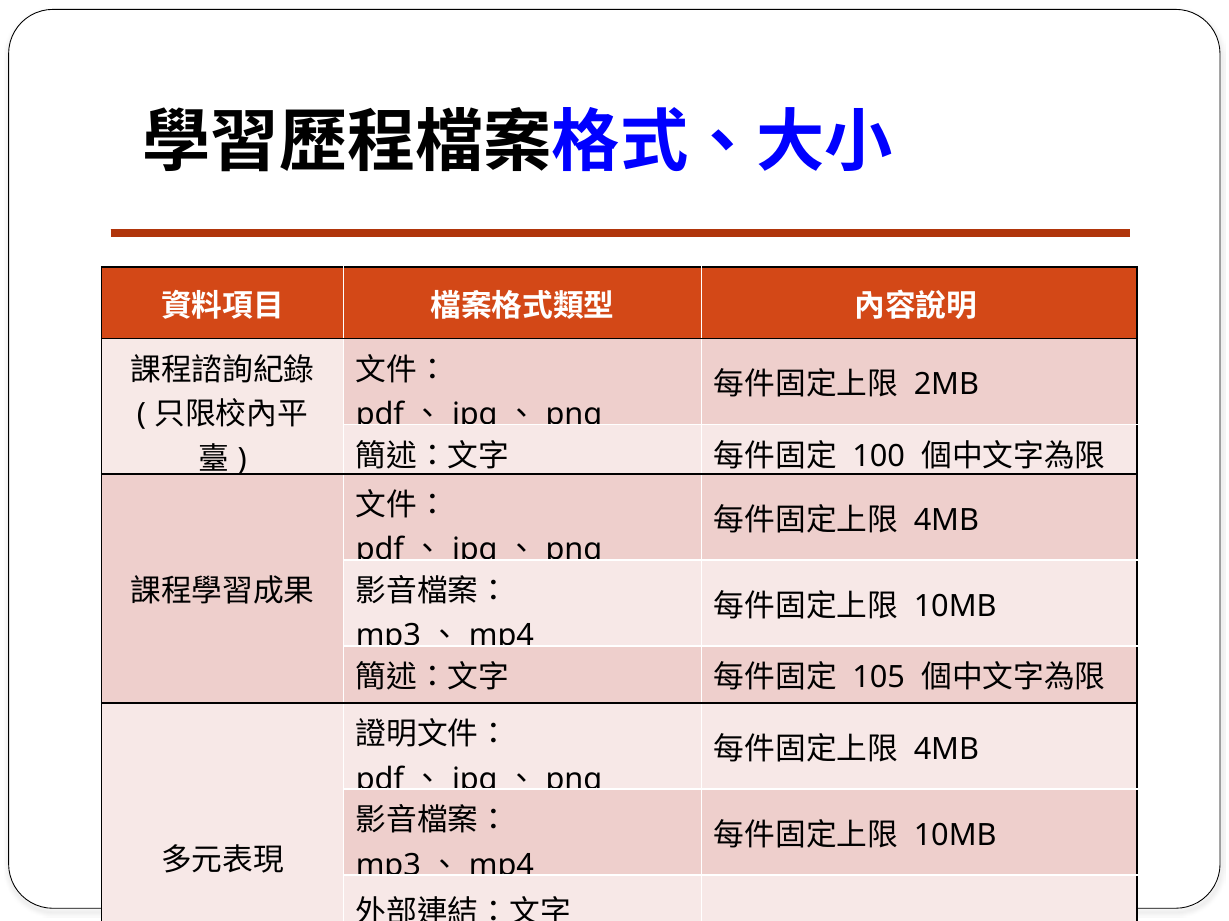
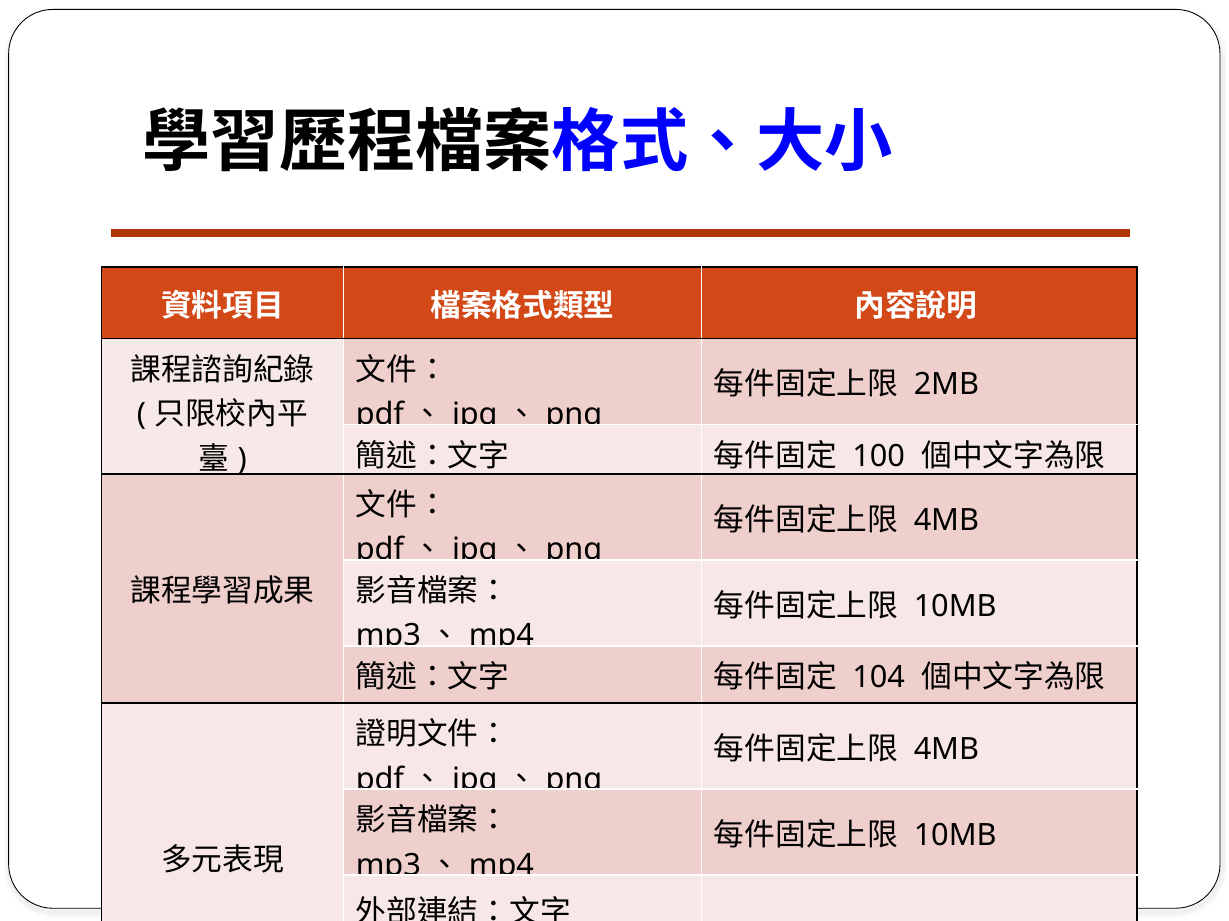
105: 105 -> 104 (879, 678)
